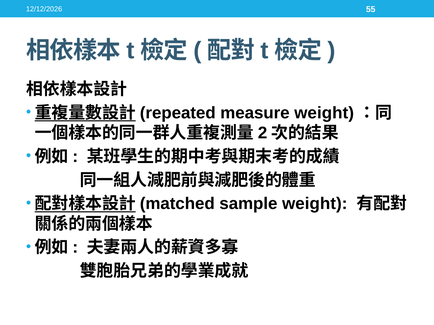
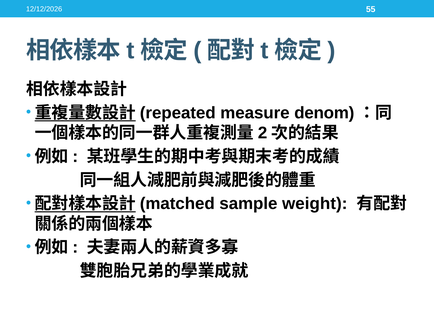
measure weight: weight -> denom (324, 113)
